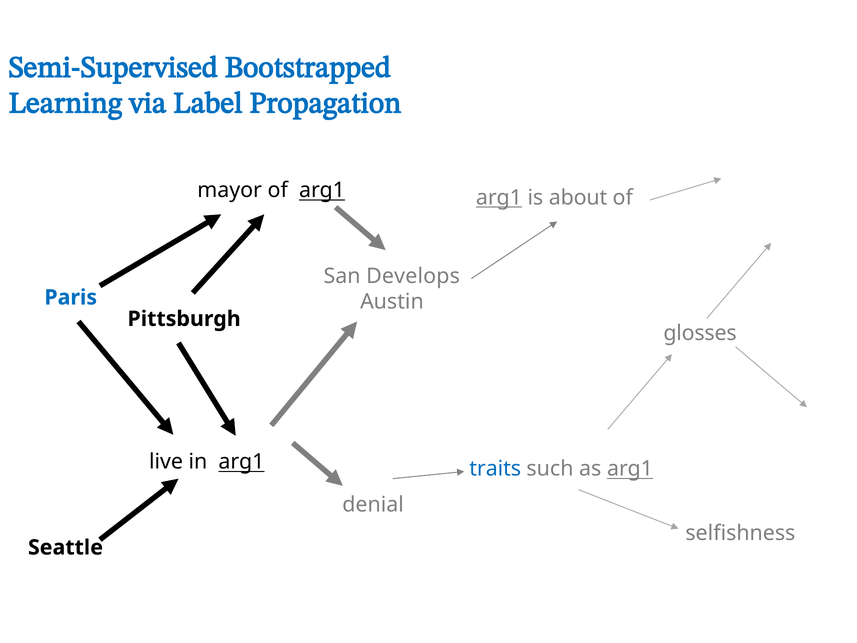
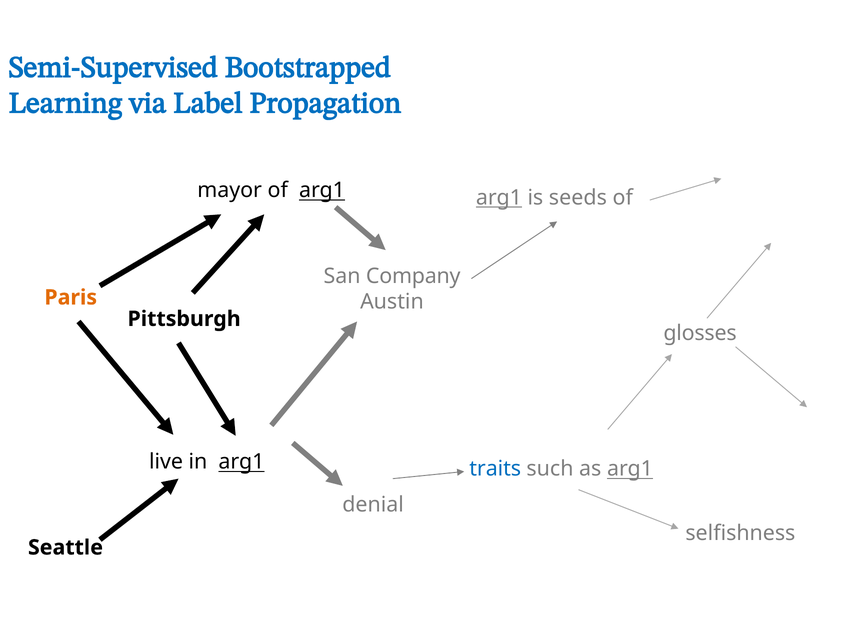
about: about -> seeds (578, 197)
Develops: Develops -> Company (413, 276)
Paris colour: blue -> orange (71, 297)
